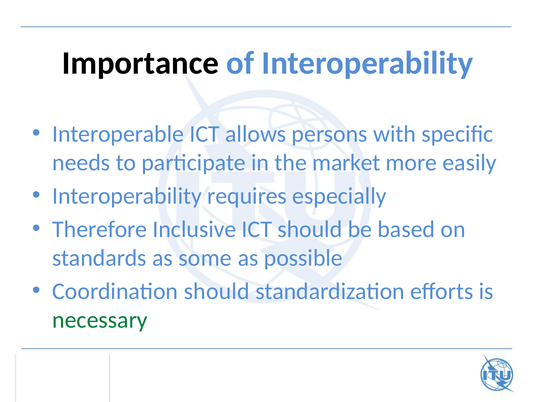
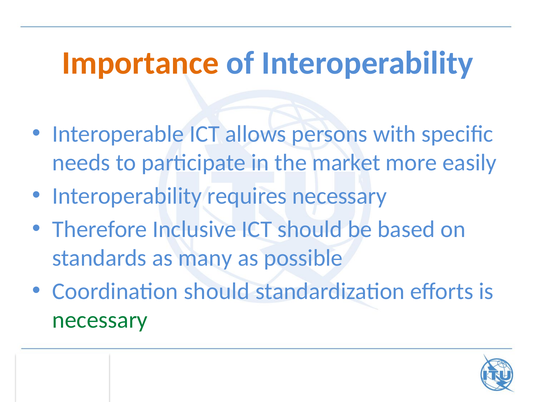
Importance colour: black -> orange (140, 63)
requires especially: especially -> necessary (340, 196)
some: some -> many (205, 258)
